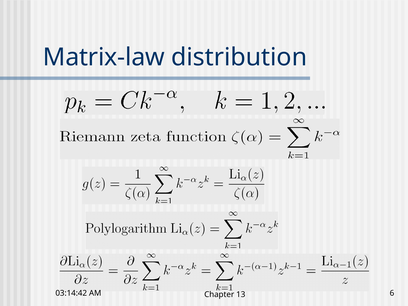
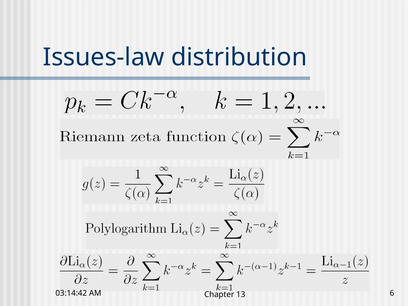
Matrix-law: Matrix-law -> Issues-law (104, 57)
